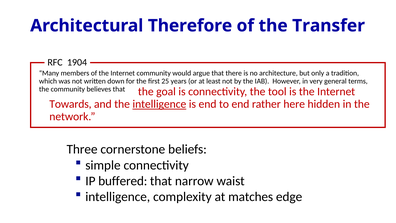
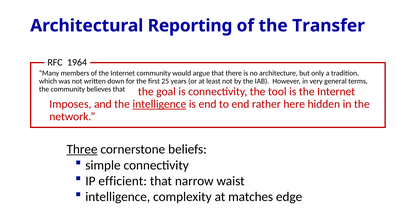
Therefore: Therefore -> Reporting (190, 26)
1904: 1904 -> 1964 (77, 62)
Towards: Towards -> Imposes (70, 104)
Three underline: none -> present (82, 149)
buffered: buffered -> efficient (123, 181)
